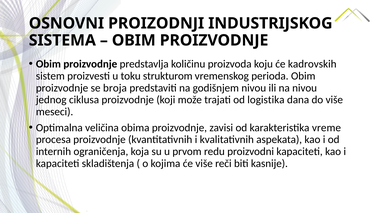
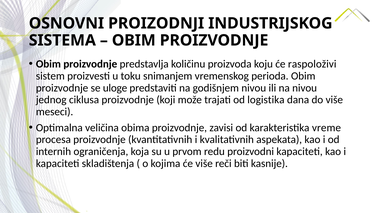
kadrovskih: kadrovskih -> raspoloživi (312, 64)
strukturom: strukturom -> snimanjem (168, 76)
broja: broja -> uloge (115, 88)
